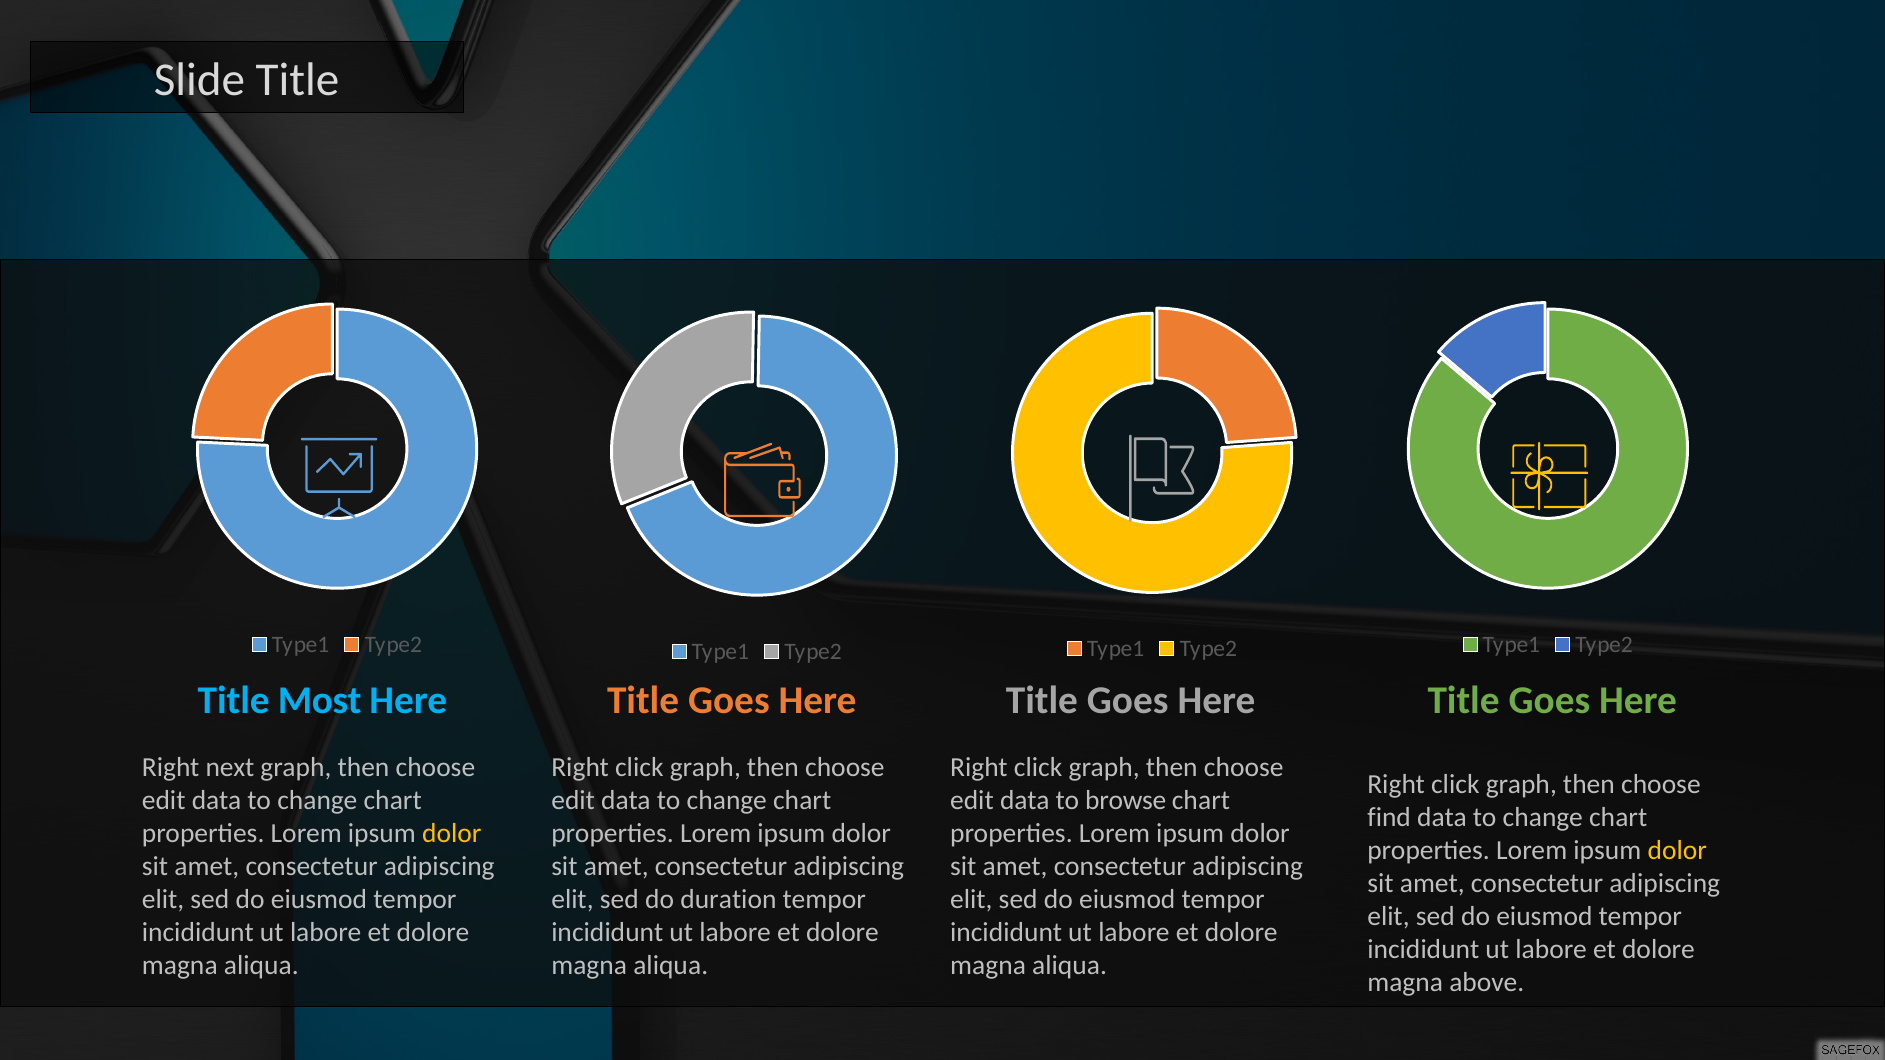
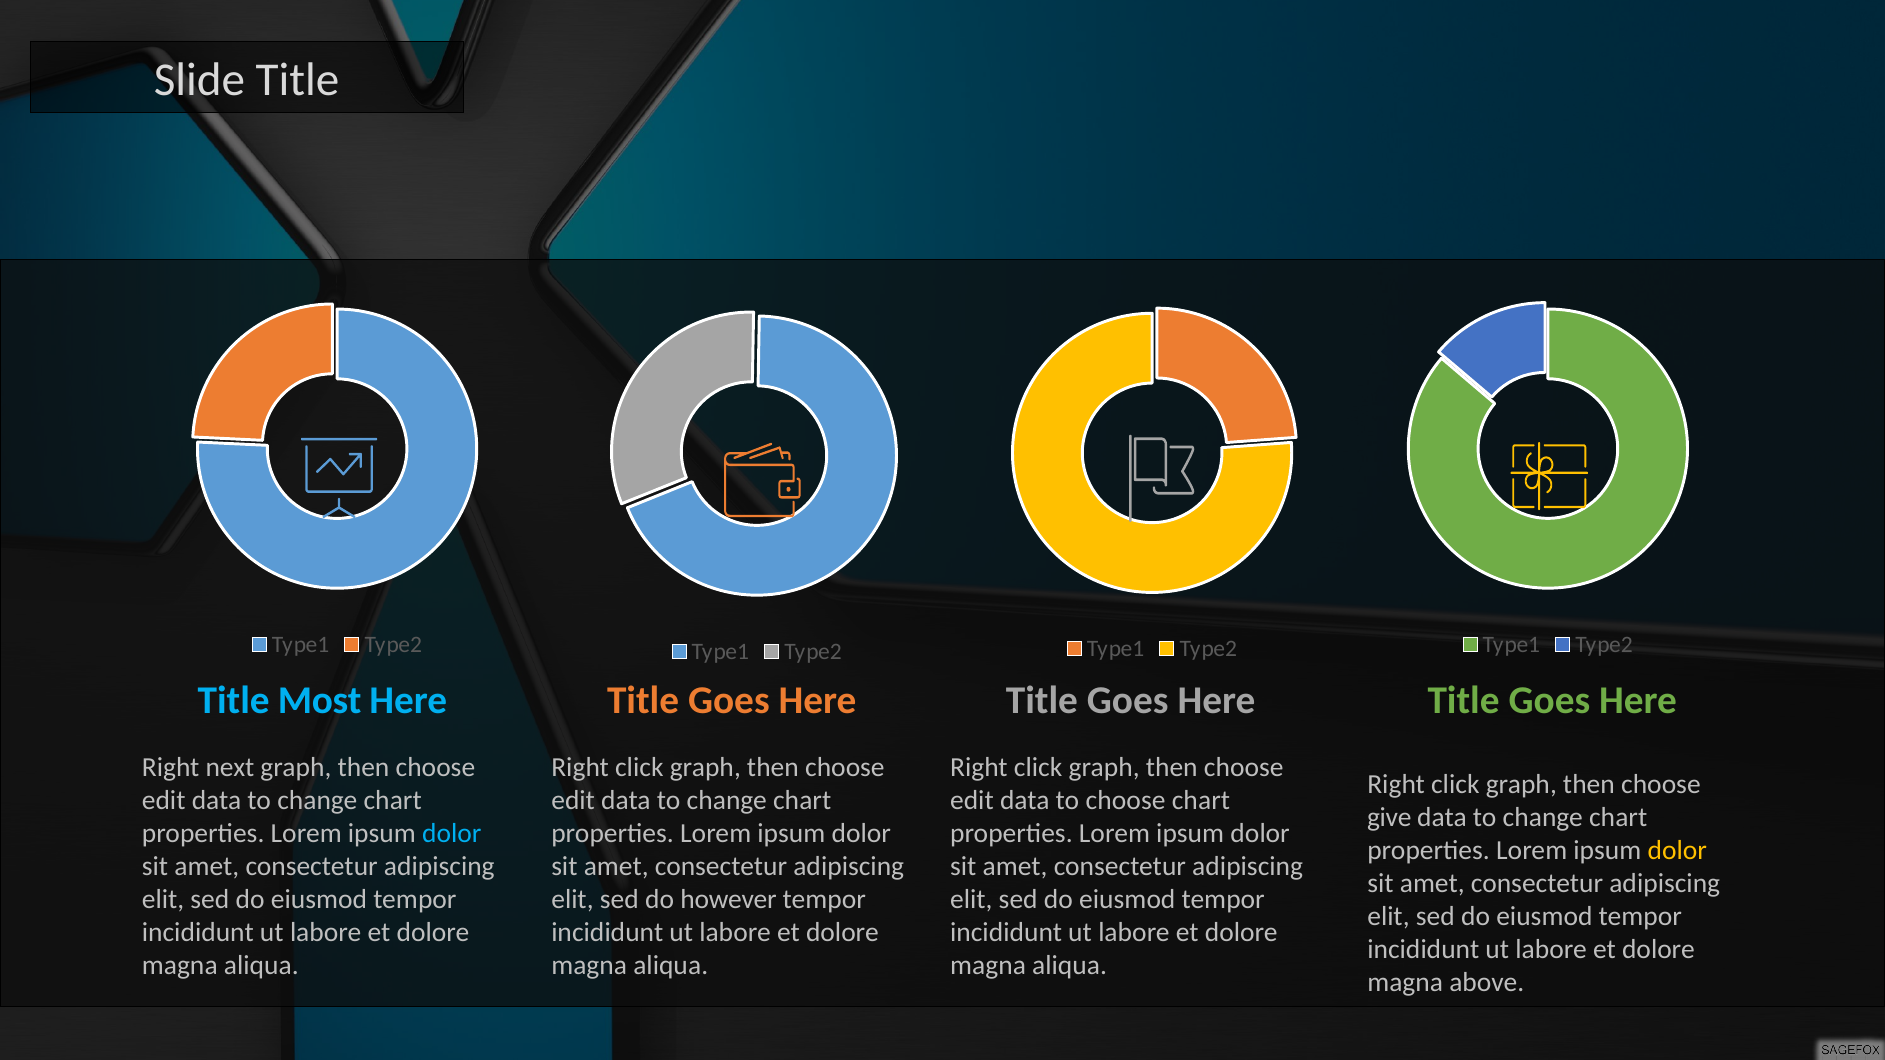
to browse: browse -> choose (1126, 800)
find: find -> give (1389, 818)
dolor colour: yellow -> light blue (452, 833)
duration: duration -> however (729, 900)
